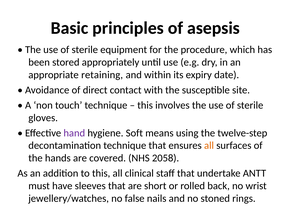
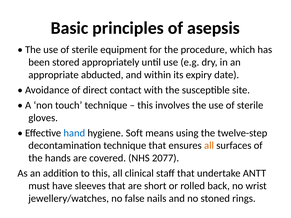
retaining: retaining -> abducted (102, 75)
hand colour: purple -> blue (74, 133)
2058: 2058 -> 2077 (166, 158)
